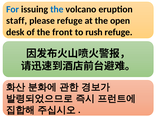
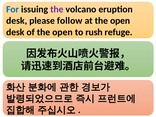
the colour: blue -> purple (57, 9)
staff: staff -> desk (17, 21)
please refuge: refuge -> follow (70, 21)
of the front: front -> open (62, 32)
